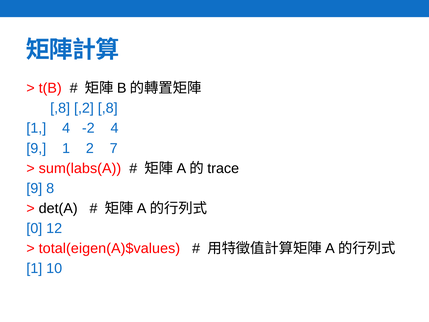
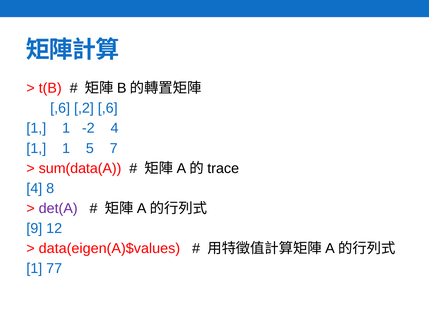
,8: ,8 -> ,6 (60, 108)
,2 ,8: ,8 -> ,6 (108, 108)
4: 4 -> 1 (66, 128)
9: 9 -> 1 (36, 148)
2: 2 -> 5 (90, 148)
sum(labs(A: sum(labs(A -> sum(data(A (80, 168)
9: 9 -> 4 (34, 188)
det(A colour: black -> purple (58, 208)
0: 0 -> 9 (34, 228)
total(eigen(A)$values: total(eigen(A)$values -> data(eigen(A)$values (109, 248)
10: 10 -> 77 (54, 268)
